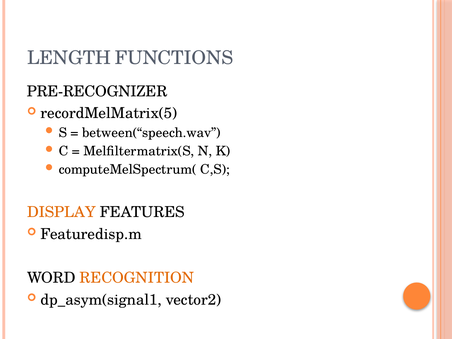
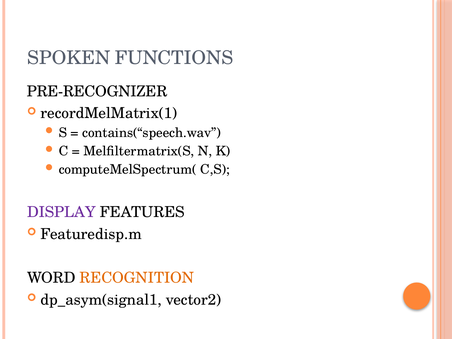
LENGTH: LENGTH -> SPOKEN (69, 58)
recordMelMatrix(5: recordMelMatrix(5 -> recordMelMatrix(1 (109, 113)
between(“speech.wav: between(“speech.wav -> contains(“speech.wav (151, 133)
DISPLAY colour: orange -> purple (61, 212)
